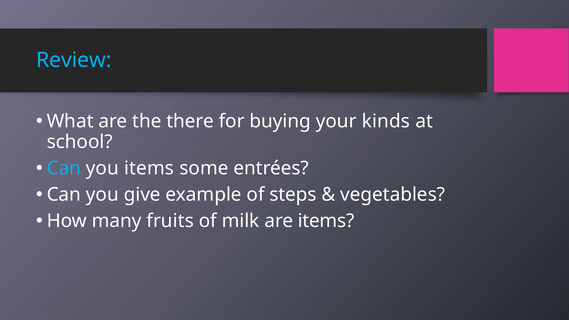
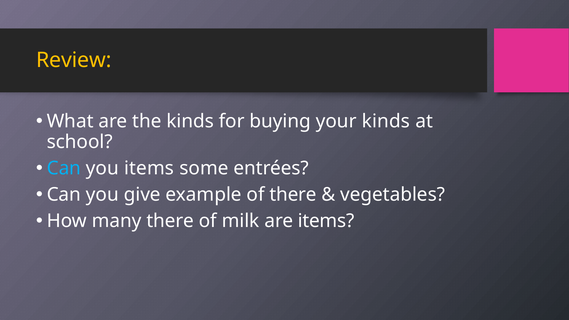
Review colour: light blue -> yellow (74, 60)
the there: there -> kinds (190, 121)
of steps: steps -> there (293, 195)
many fruits: fruits -> there (170, 221)
